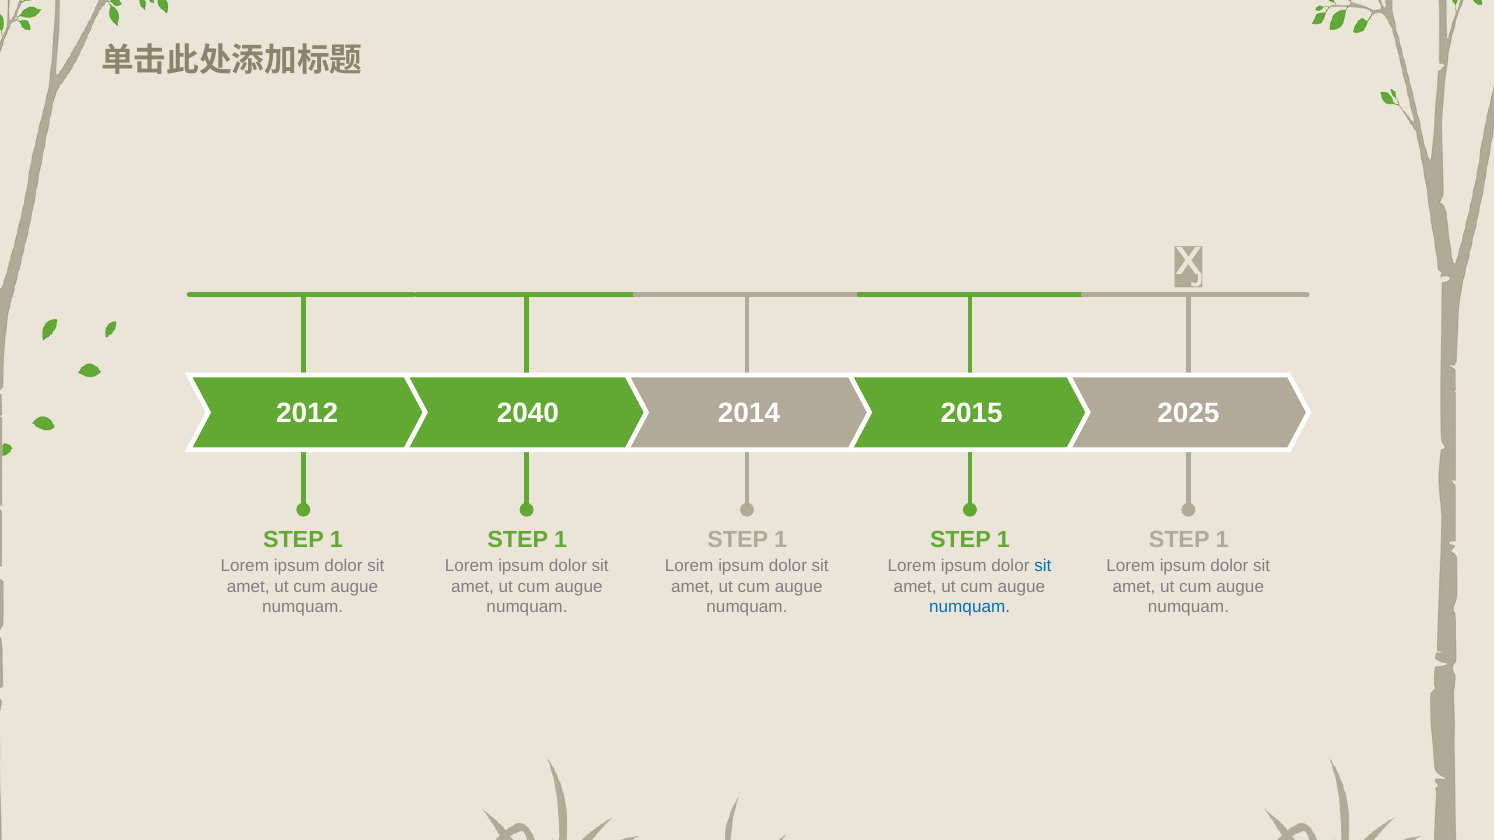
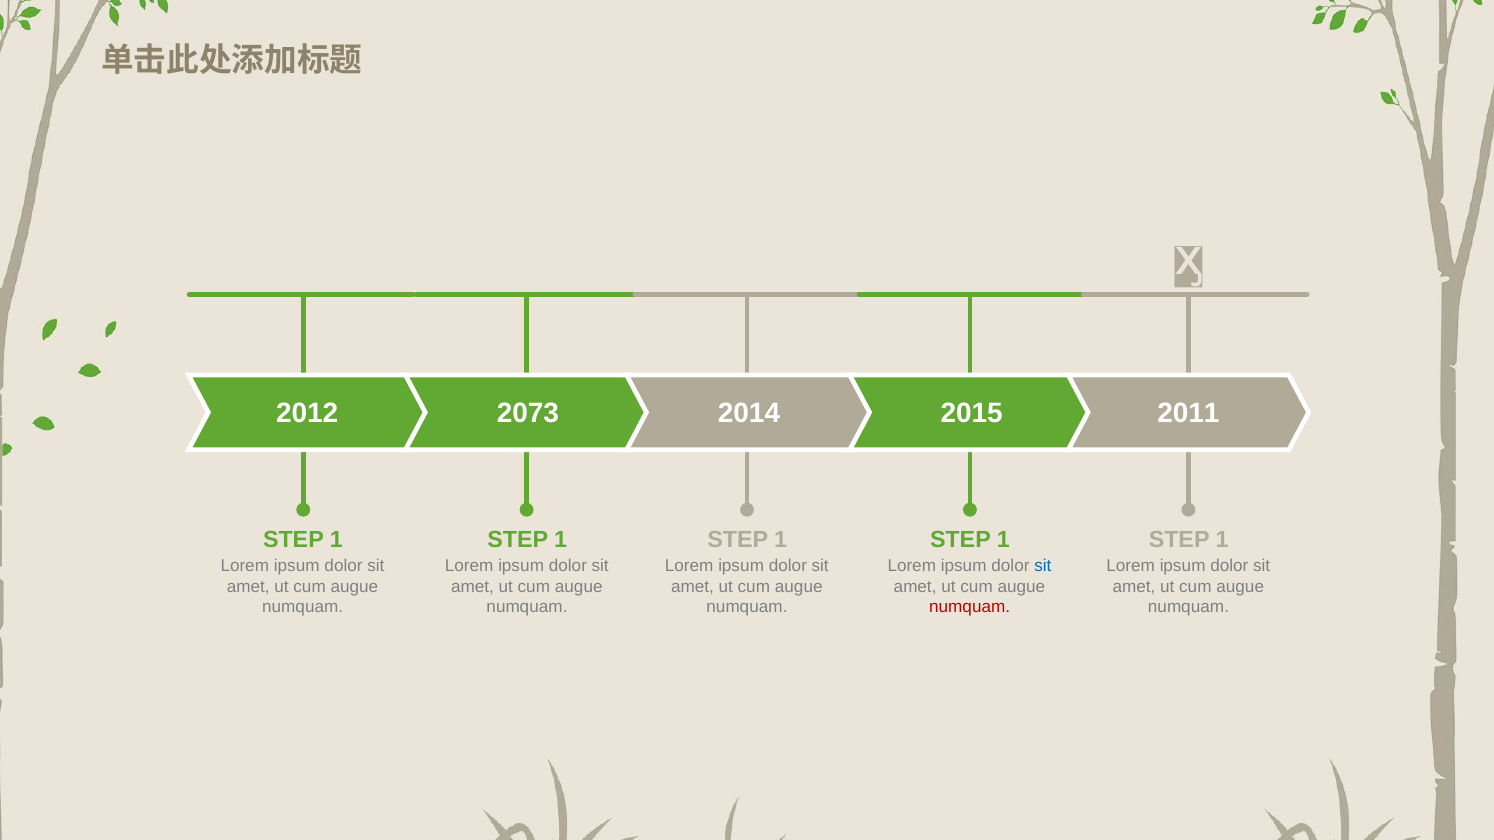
2040: 2040 -> 2073 (528, 413)
2025: 2025 -> 2011 (1188, 413)
numquam colour: blue -> red (970, 607)
